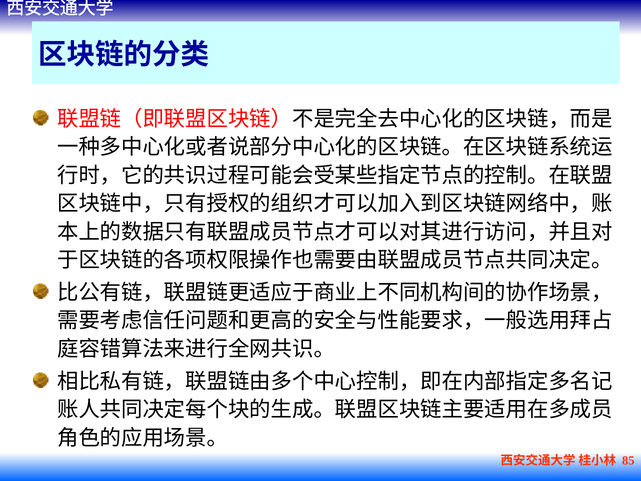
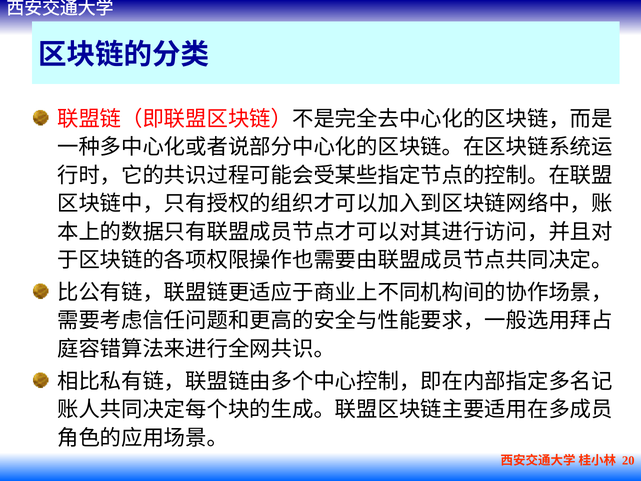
85: 85 -> 20 (628, 460)
